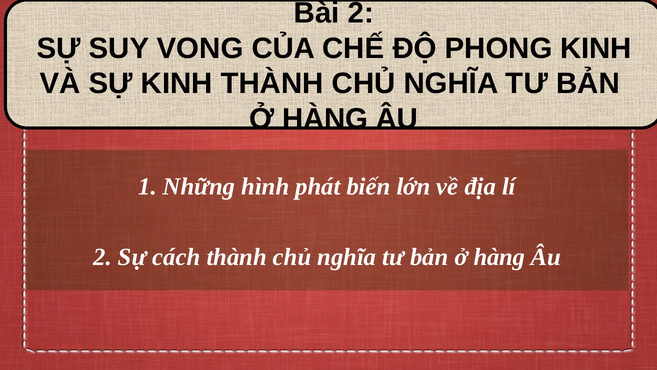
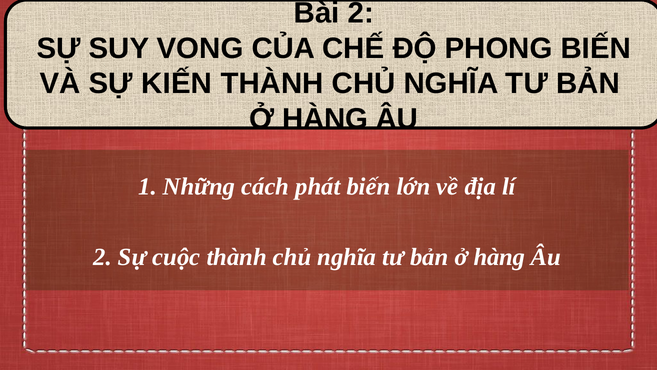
PHONG KINH: KINH -> BIẾN (596, 48)
SỰ KINH: KINH -> KIẾN (177, 84)
hình: hình -> cách (265, 186)
cách: cách -> cuộc (176, 257)
